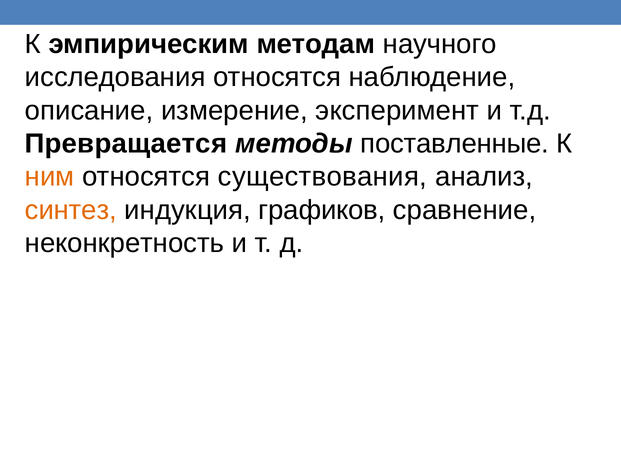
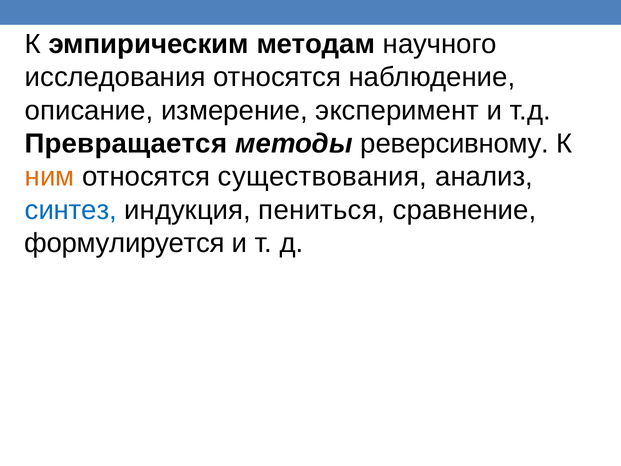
поставленные: поставленные -> реверсивному (455, 144)
синтез colour: orange -> blue (71, 210)
графиков: графиков -> пениться (322, 210)
неконкретность: неконкретность -> формулируется (125, 243)
